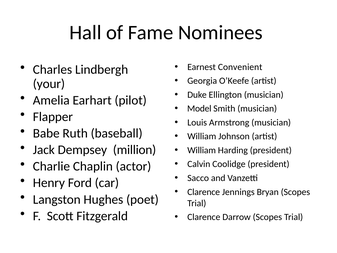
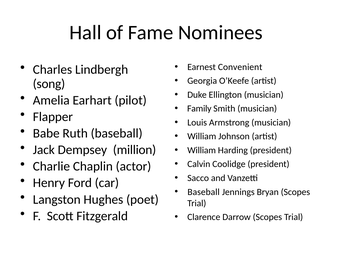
your: your -> song (49, 84)
Model: Model -> Family (199, 109)
Clarence: Clarence -> Baseball (204, 192)
